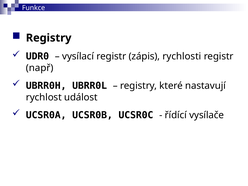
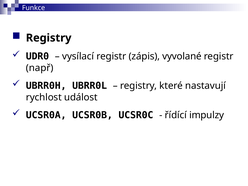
rychlosti: rychlosti -> vyvolané (182, 56)
vysílače: vysílače -> impulzy (207, 115)
